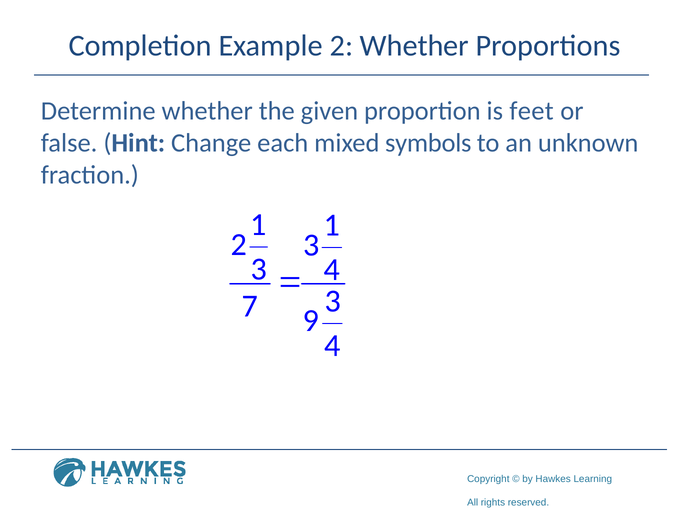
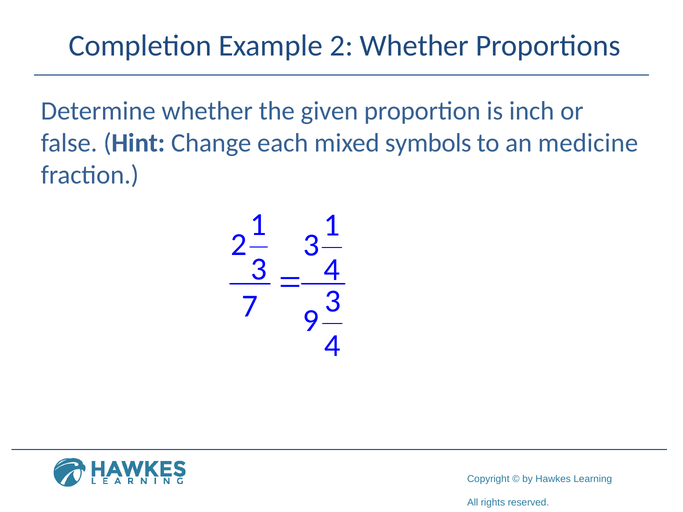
feet: feet -> inch (532, 111)
unknown: unknown -> medicine (588, 143)
